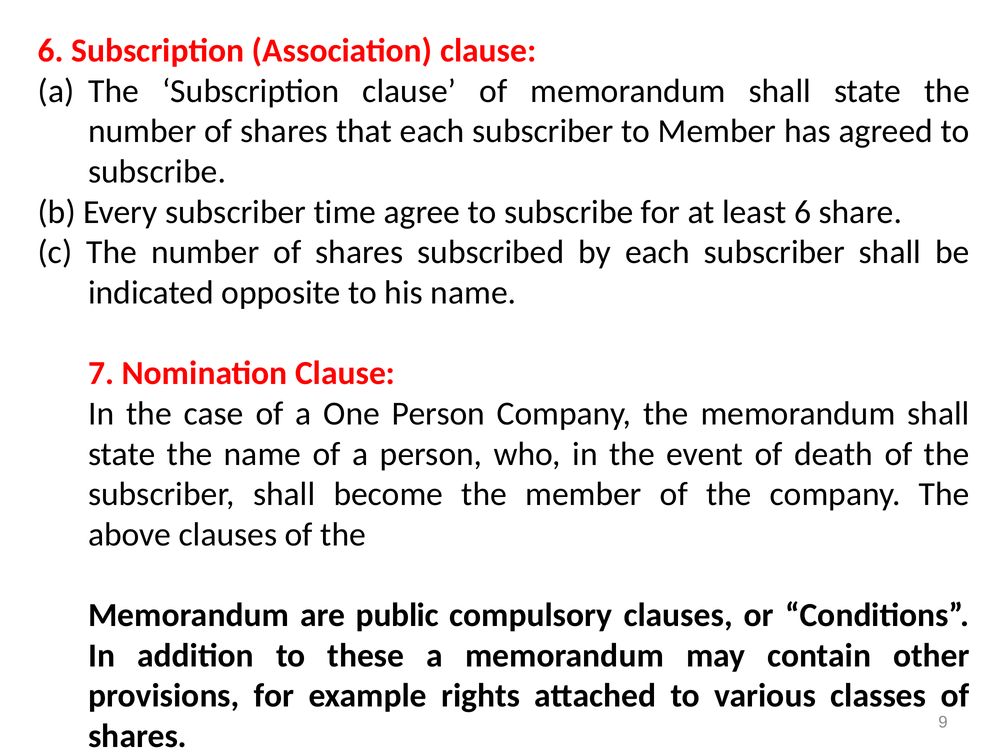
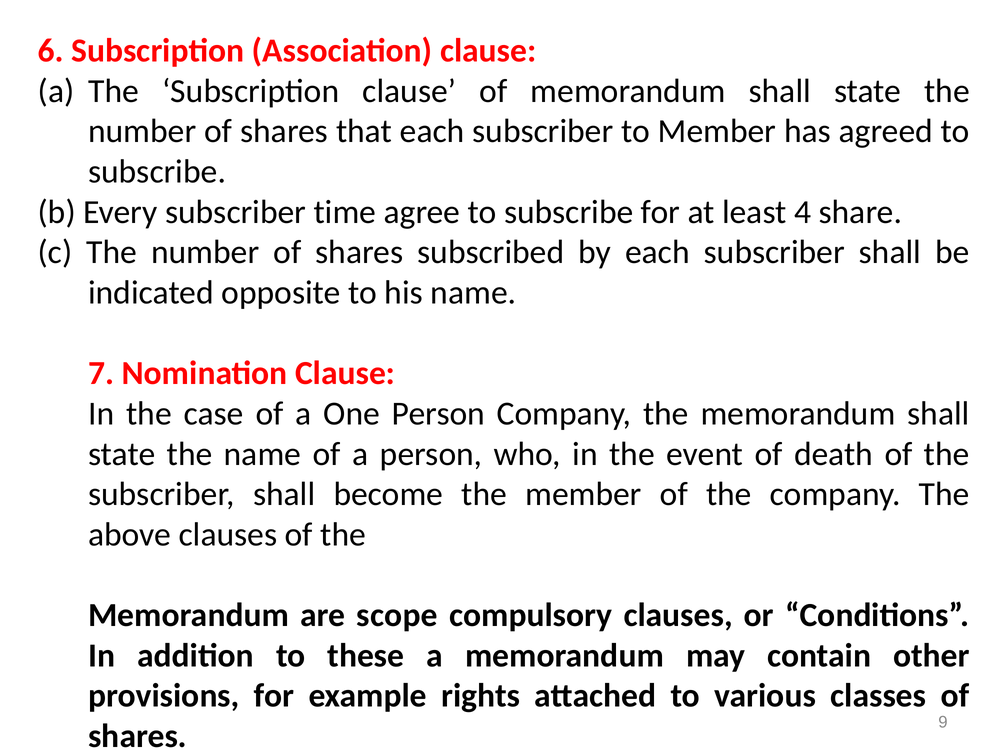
least 6: 6 -> 4 (803, 212)
public: public -> scope (397, 615)
